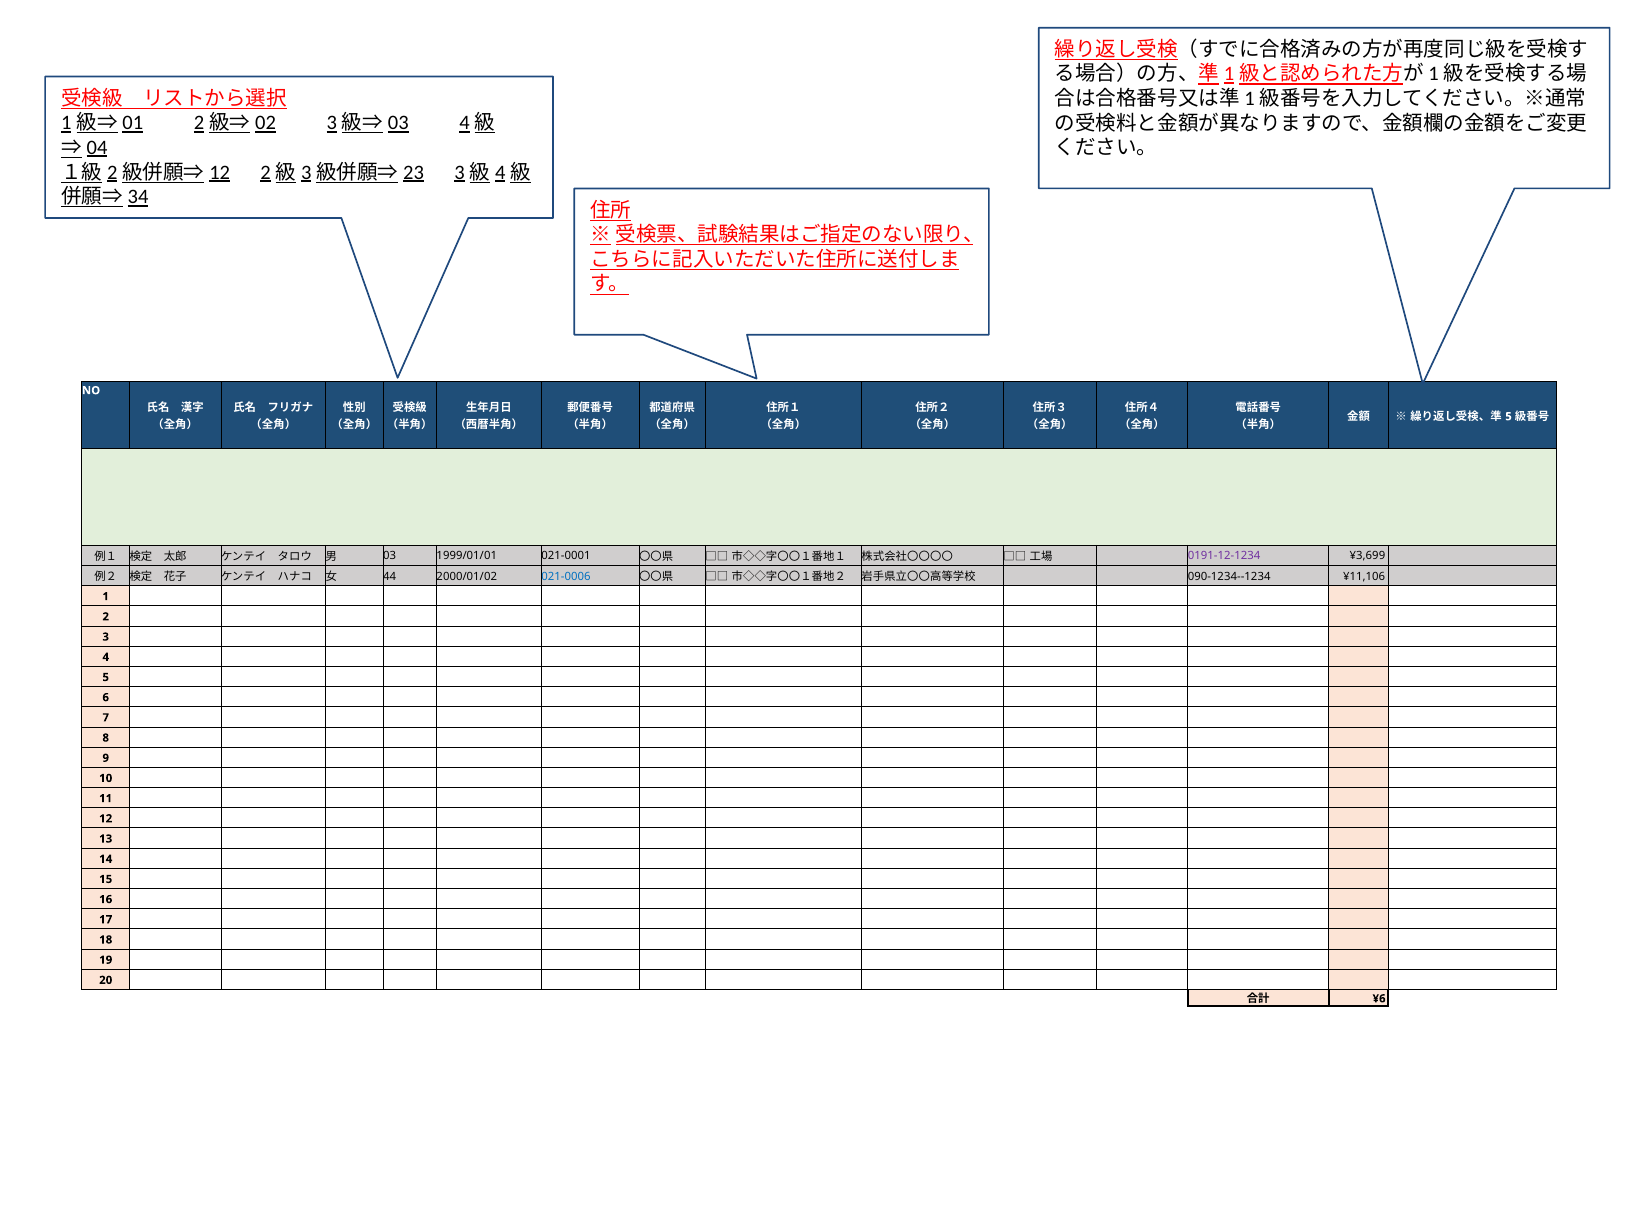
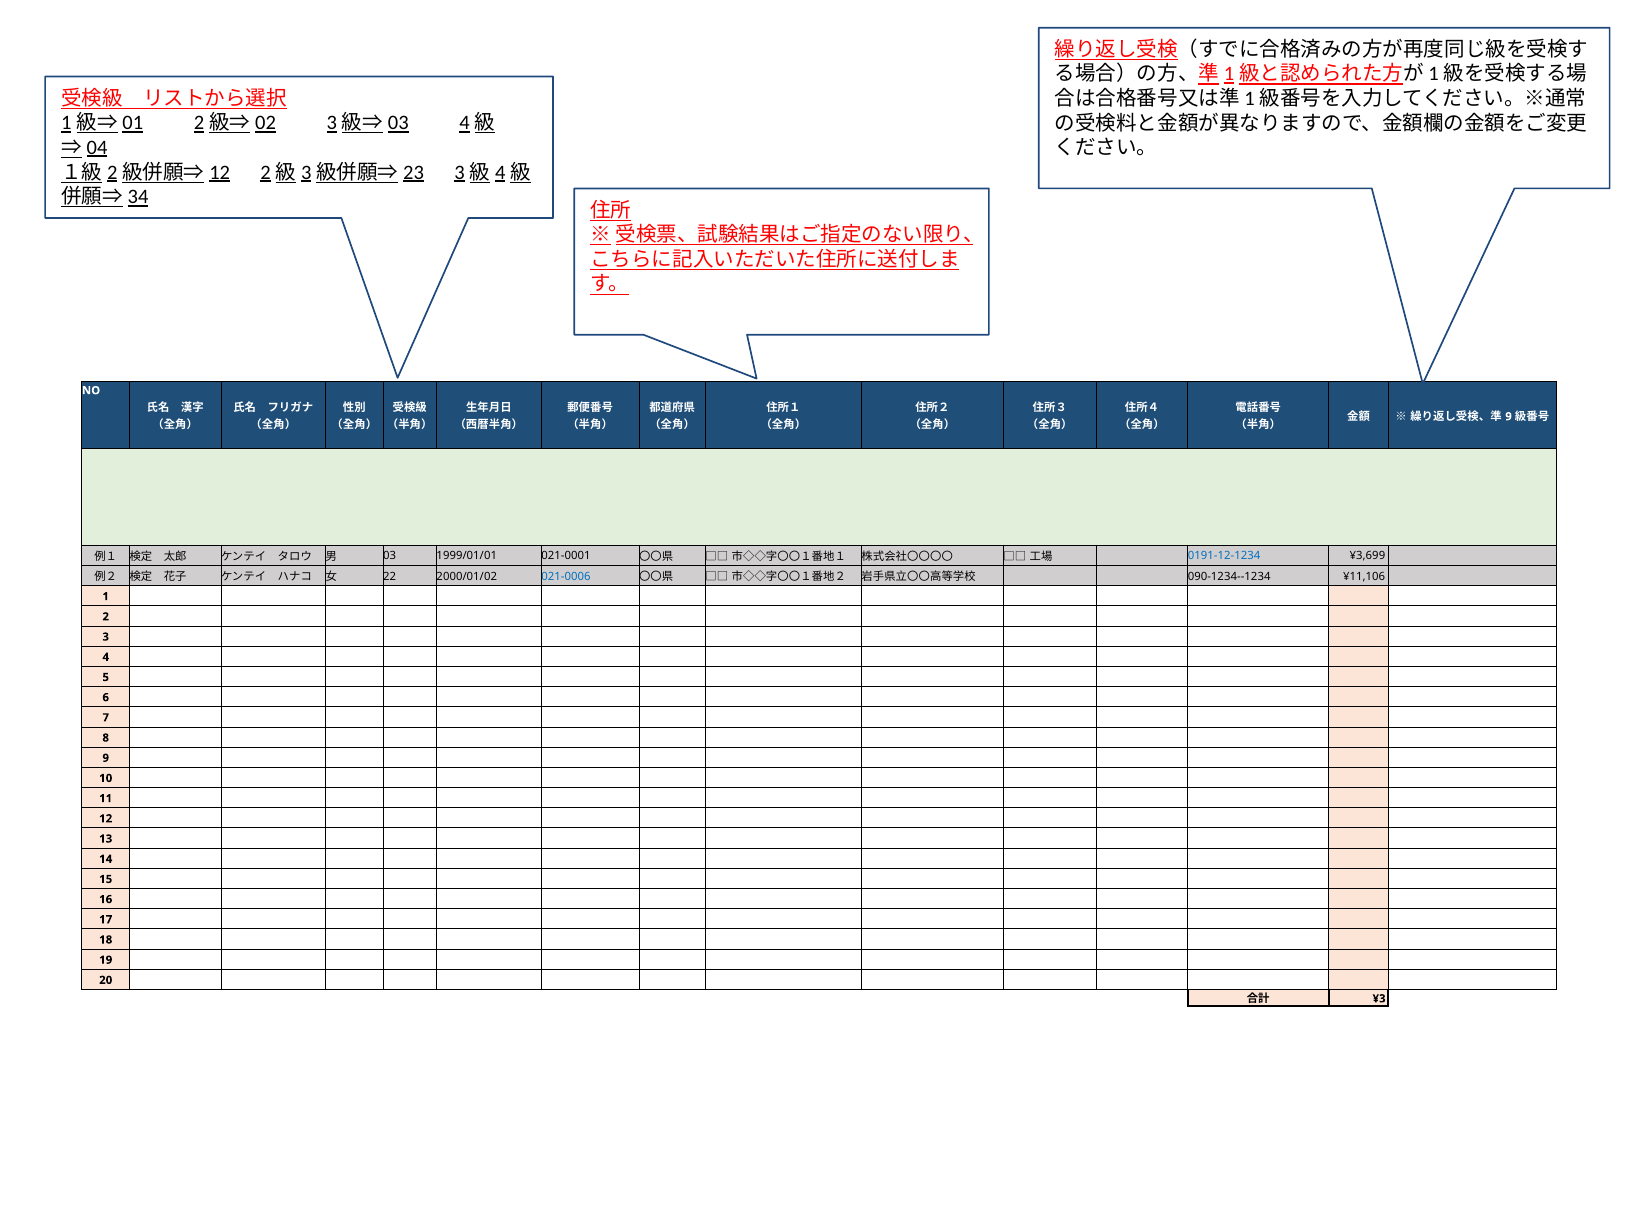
5: 5 -> 9 (1509, 417)
0191-12-1234 colour: purple -> blue (1224, 556)
44: 44 -> 22 (390, 576)
¥6: ¥6 -> ¥3 (1379, 999)
